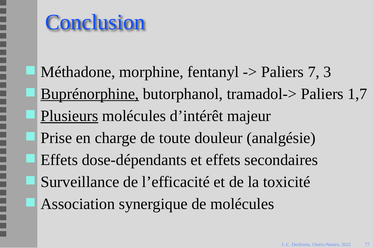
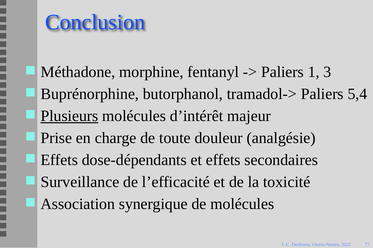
7: 7 -> 1 (314, 72)
Buprénorphine underline: present -> none (90, 94)
1,7: 1,7 -> 5,4 (357, 94)
